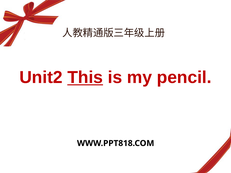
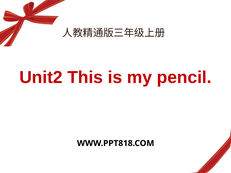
This underline: present -> none (85, 78)
